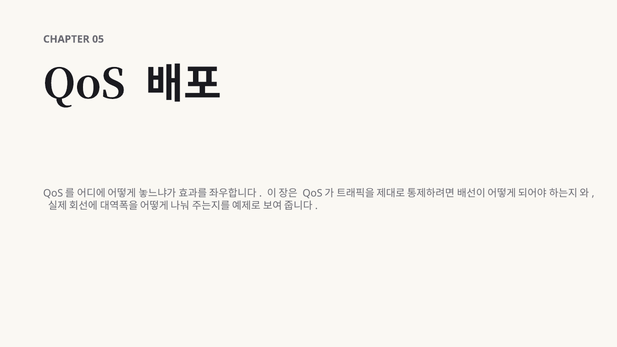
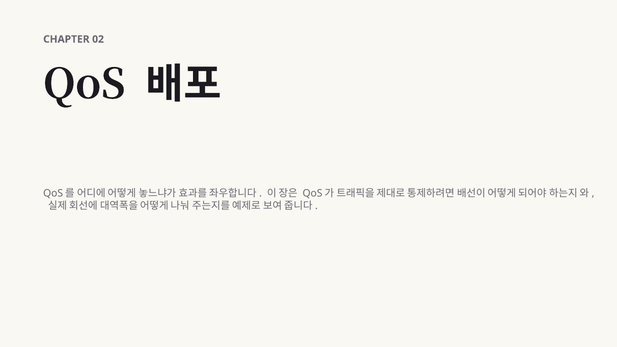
05: 05 -> 02 (98, 39)
